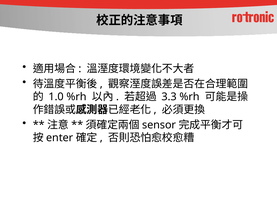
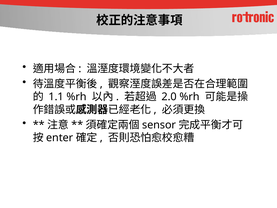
1.0: 1.0 -> 1.1 (56, 97)
3.3: 3.3 -> 2.0 (169, 97)
